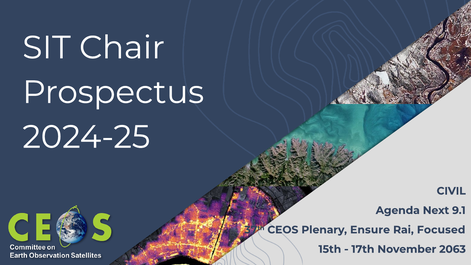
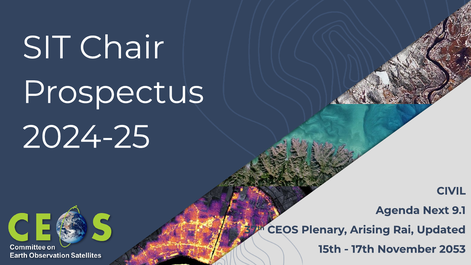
Ensure: Ensure -> Arising (370, 230)
Focused: Focused -> Updated (441, 230)
2063: 2063 -> 2053 (453, 249)
